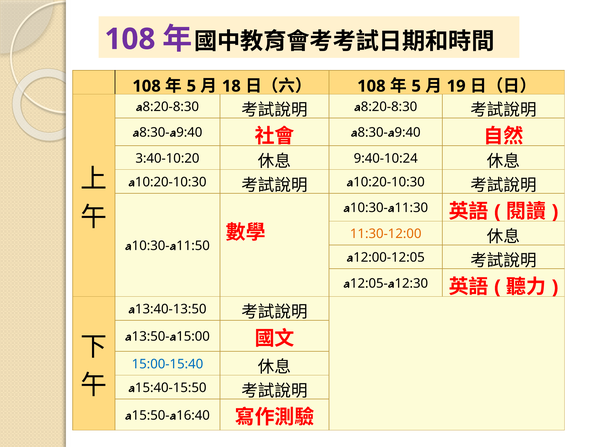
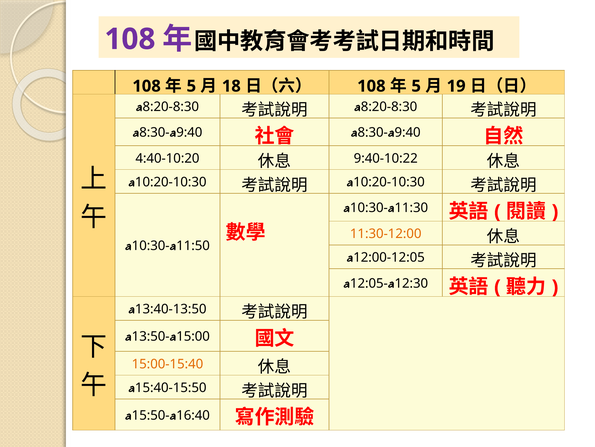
3:40-10:20: 3:40-10:20 -> 4:40-10:20 (167, 158)
9:40-10:24: 9:40-10:24 -> 9:40-10:22 (386, 158)
15:00-15:40 colour: blue -> orange (167, 363)
